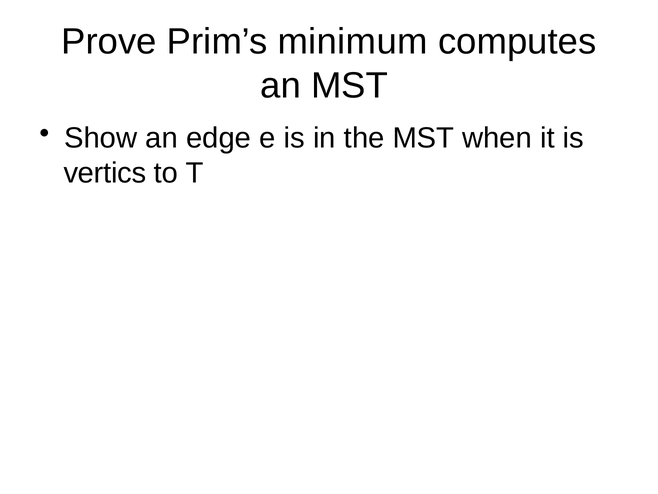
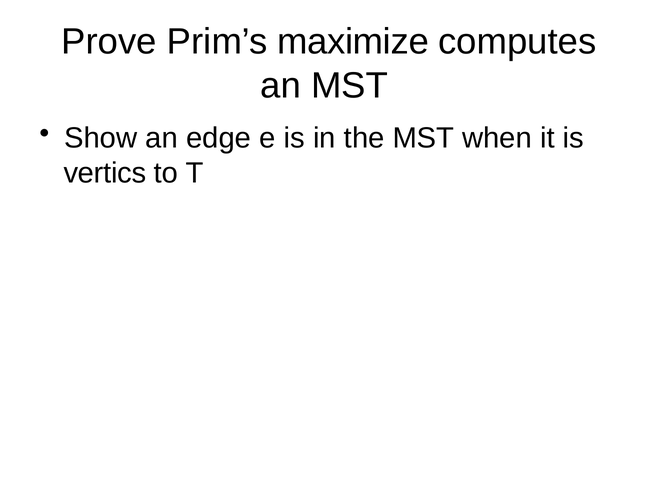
minimum: minimum -> maximize (353, 42)
